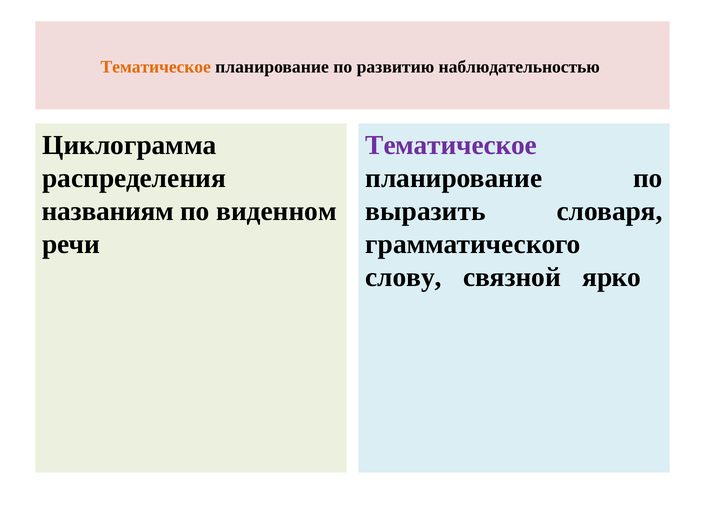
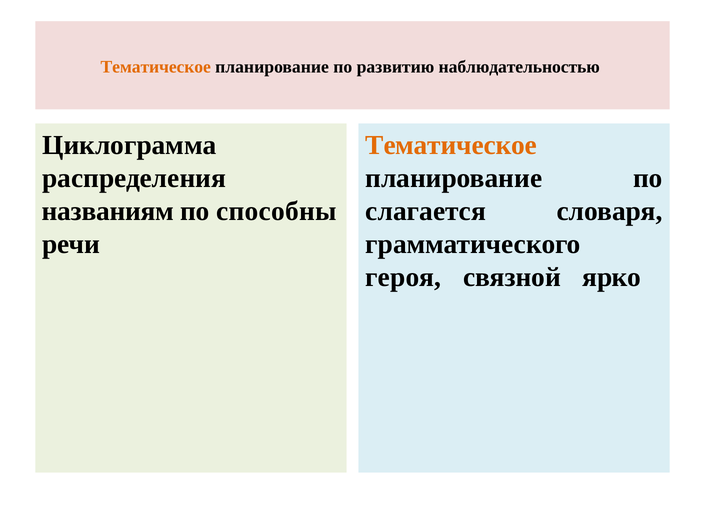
Тематическое colour: purple -> orange (451, 145)
виденном: виденном -> способны (276, 211)
выразить: выразить -> слагается (426, 211)
слову: слову -> героя (403, 277)
